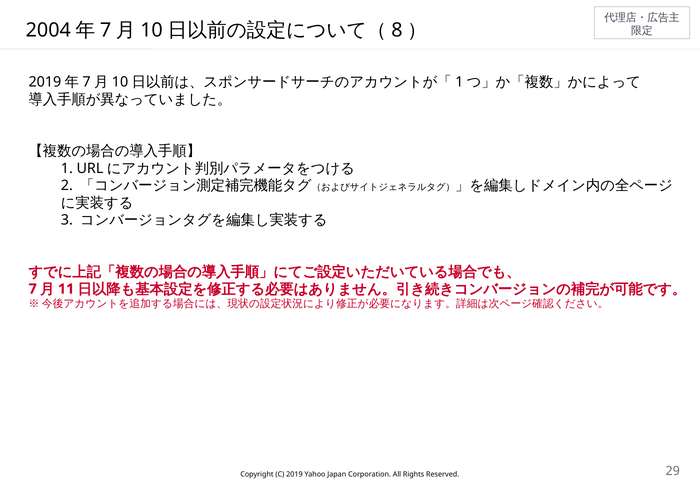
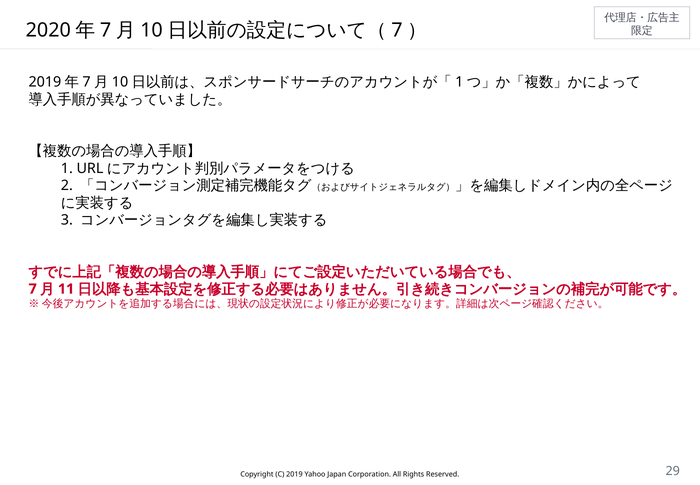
2004: 2004 -> 2020 (48, 30)
8: 8 -> 7 (397, 30)
